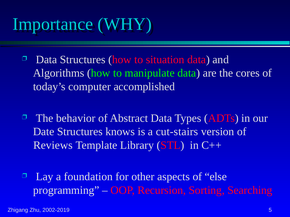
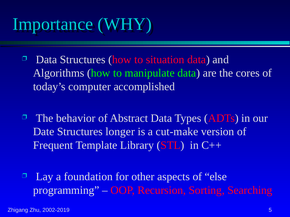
knows: knows -> longer (120, 132)
cut-stairs: cut-stairs -> cut-make (177, 132)
Reviews: Reviews -> Frequent (53, 145)
